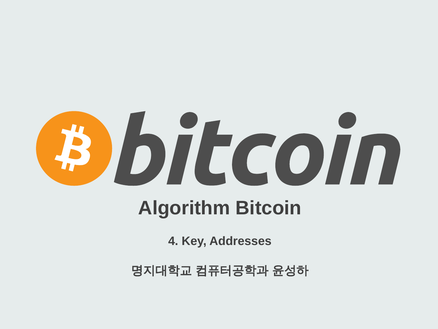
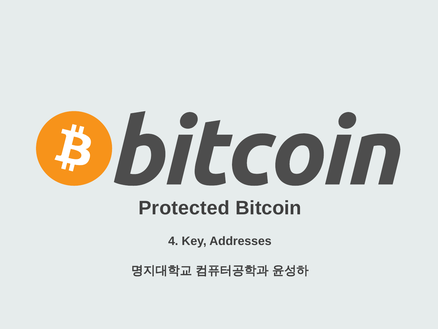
Algorithm: Algorithm -> Protected (184, 208)
